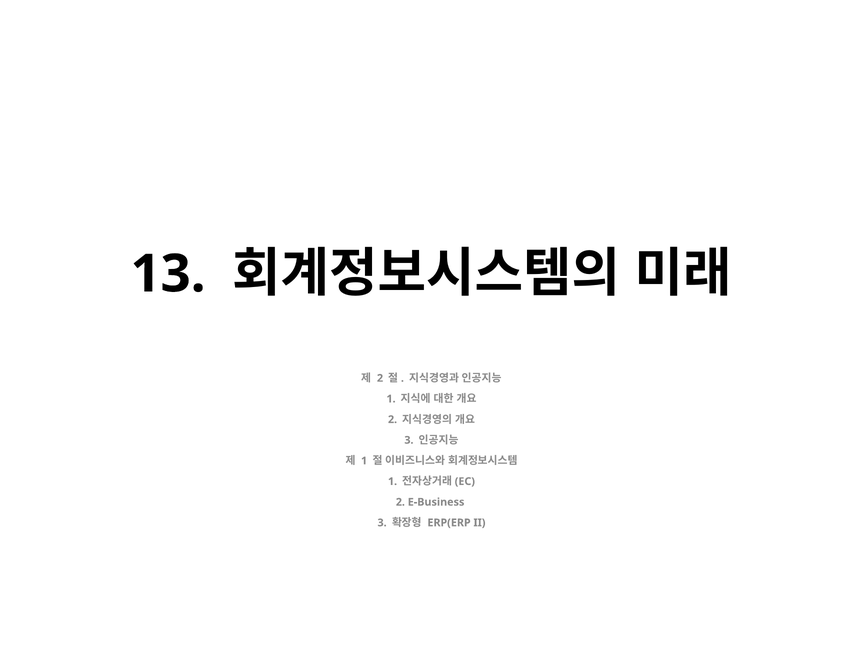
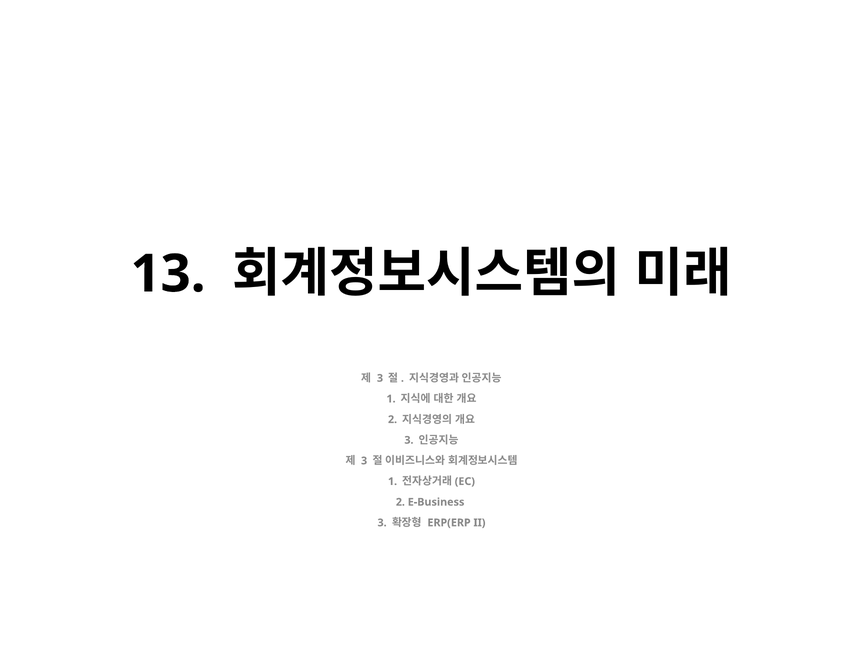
2: 2 -> 3 (380, 378)
1: 1 -> 3 (364, 461)
